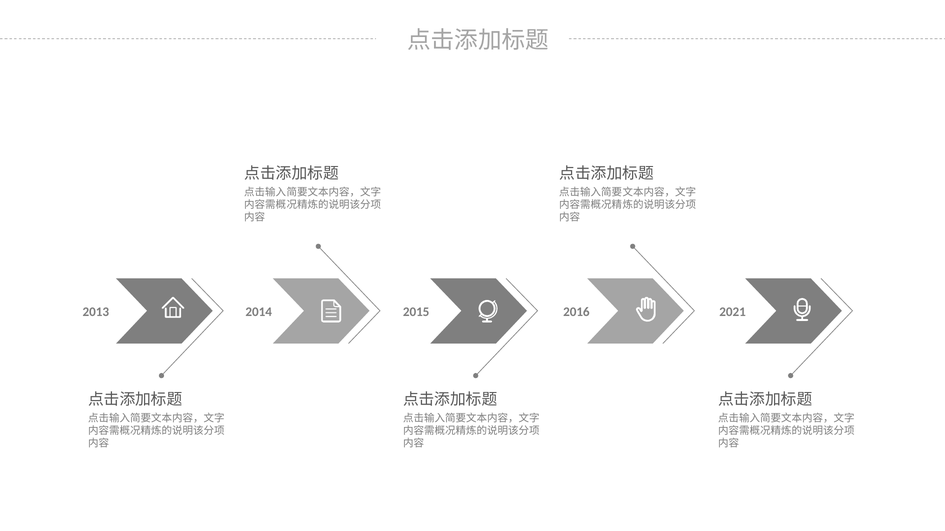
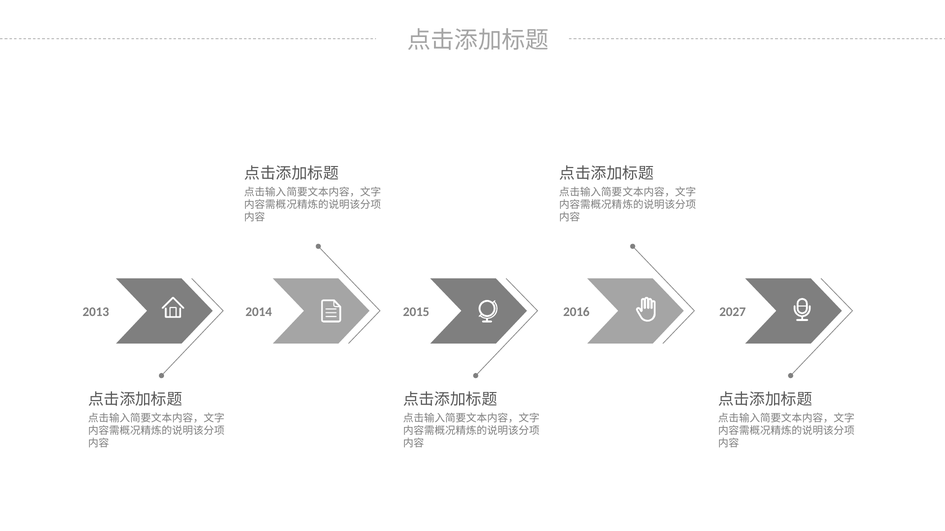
2021: 2021 -> 2027 (733, 312)
